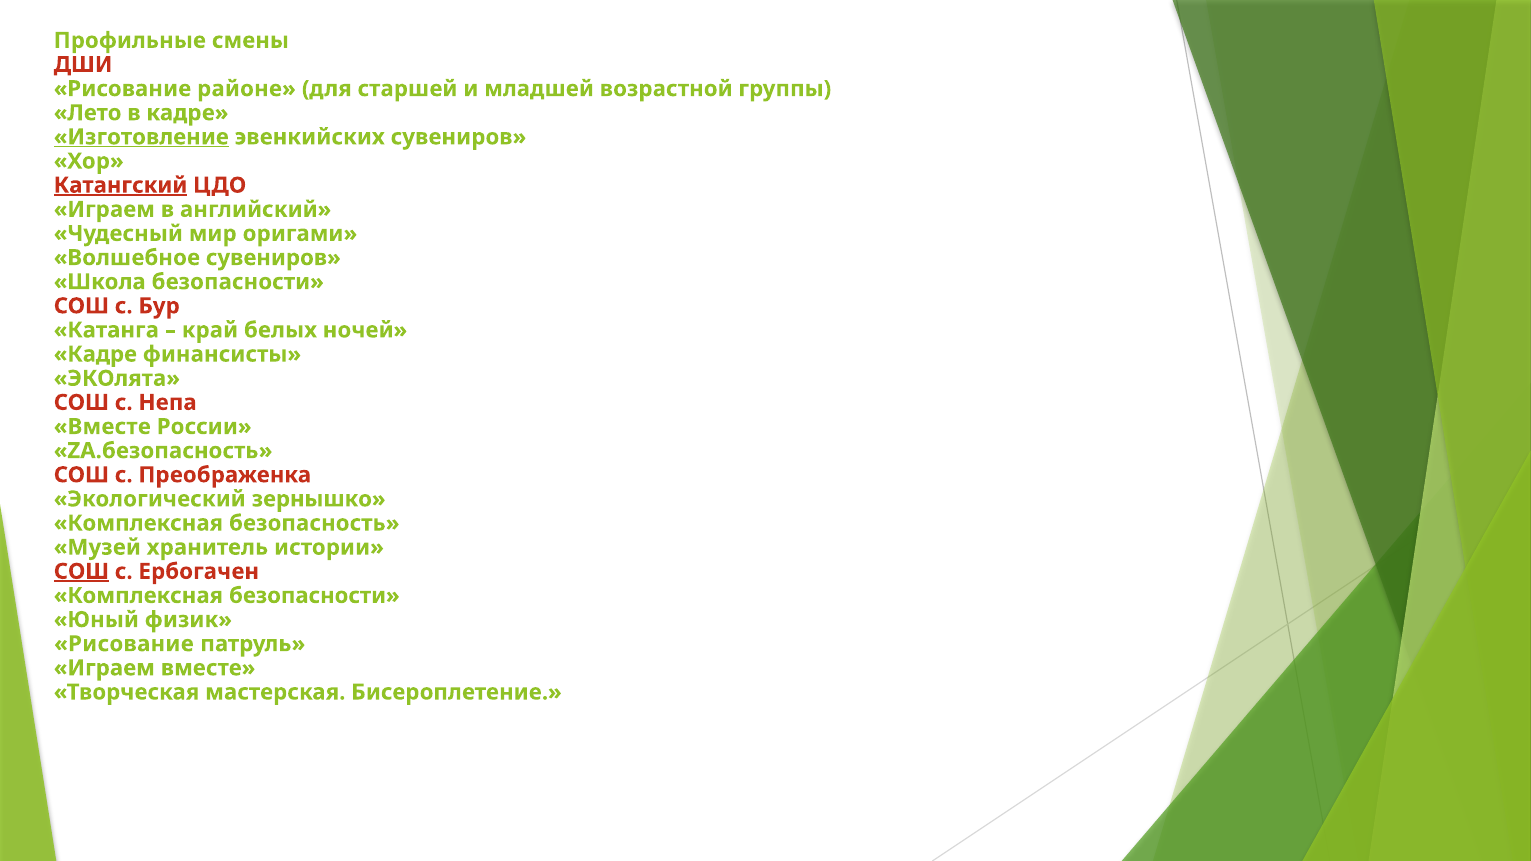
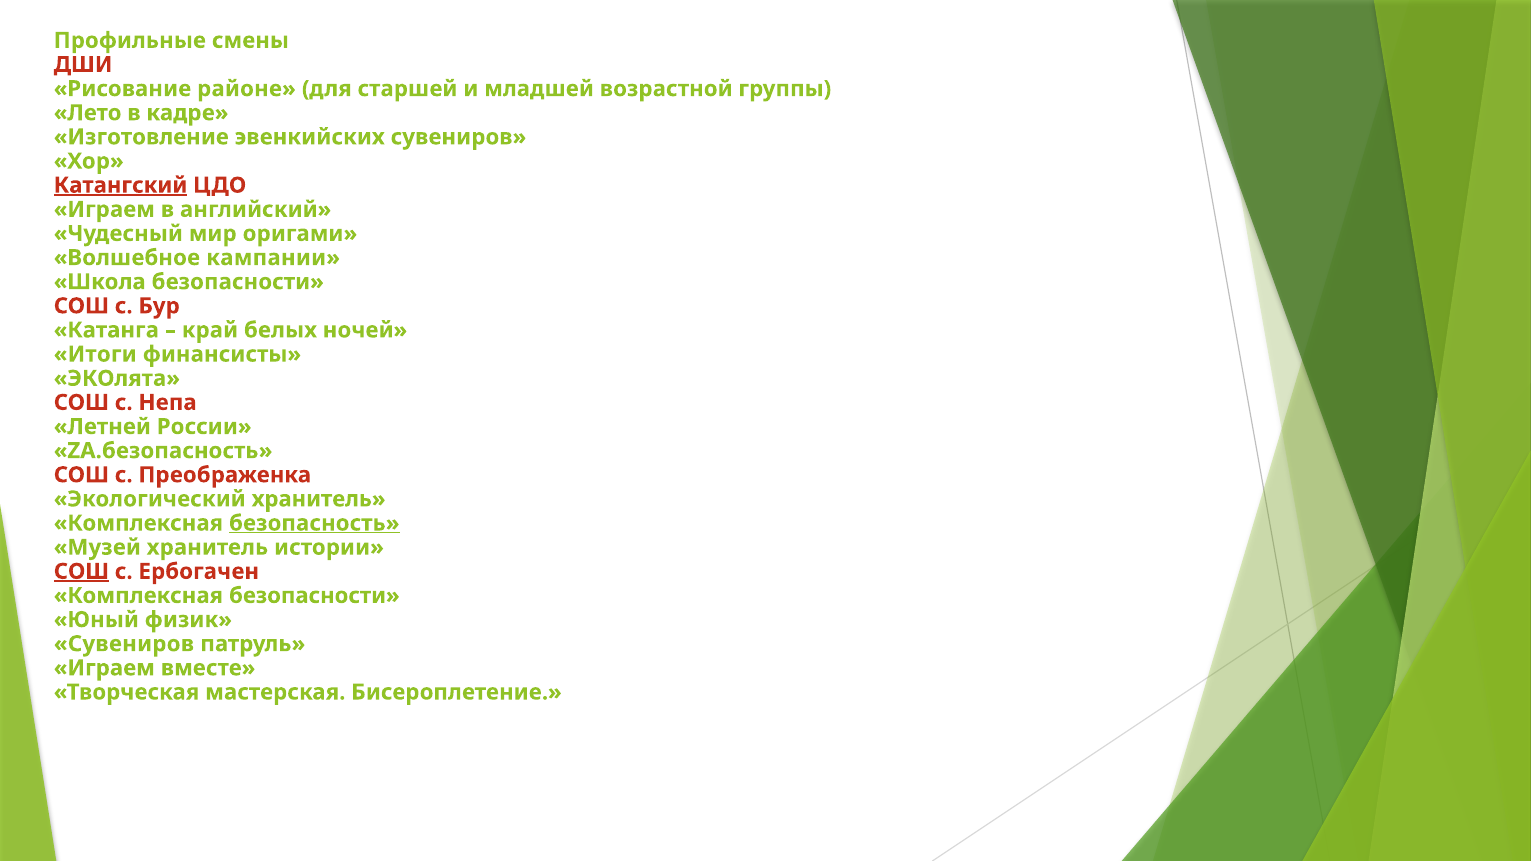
Изготовление underline: present -> none (141, 137)
Волшебное сувениров: сувениров -> кампании (273, 258)
Кадре: Кадре -> Итоги (95, 354)
Вместе: Вместе -> Летней (102, 427)
Экологический зернышко: зернышко -> хранитель (319, 499)
безопасность underline: none -> present (314, 523)
Рисование: Рисование -> Сувениров (124, 644)
